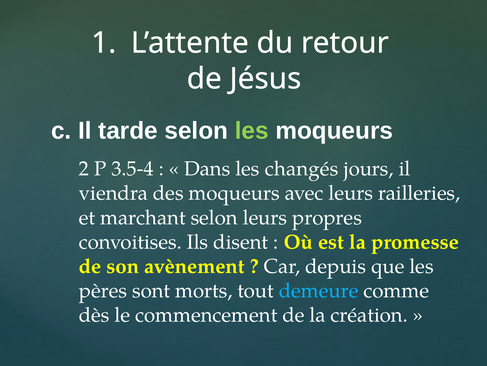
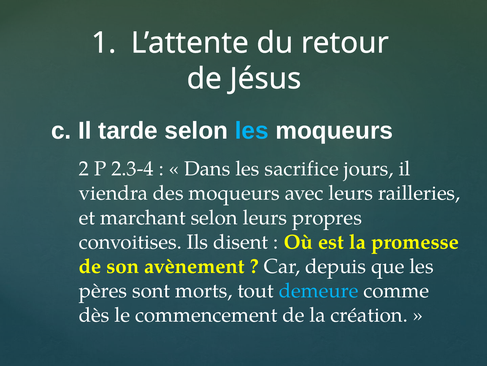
les colour: light green -> light blue (252, 131)
3.5-4: 3.5-4 -> 2.3-4 (133, 168)
changés: changés -> sacrifice (302, 168)
